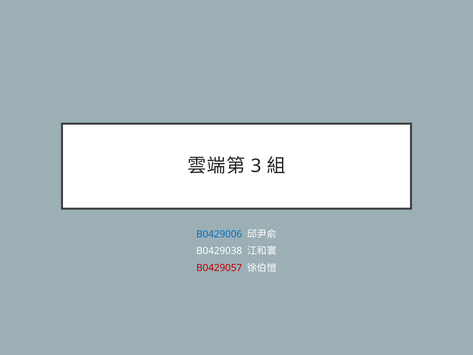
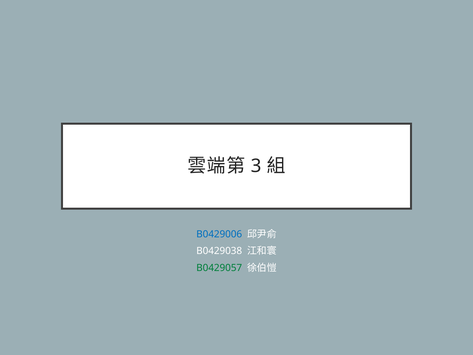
B0429057 colour: red -> green (219, 268)
